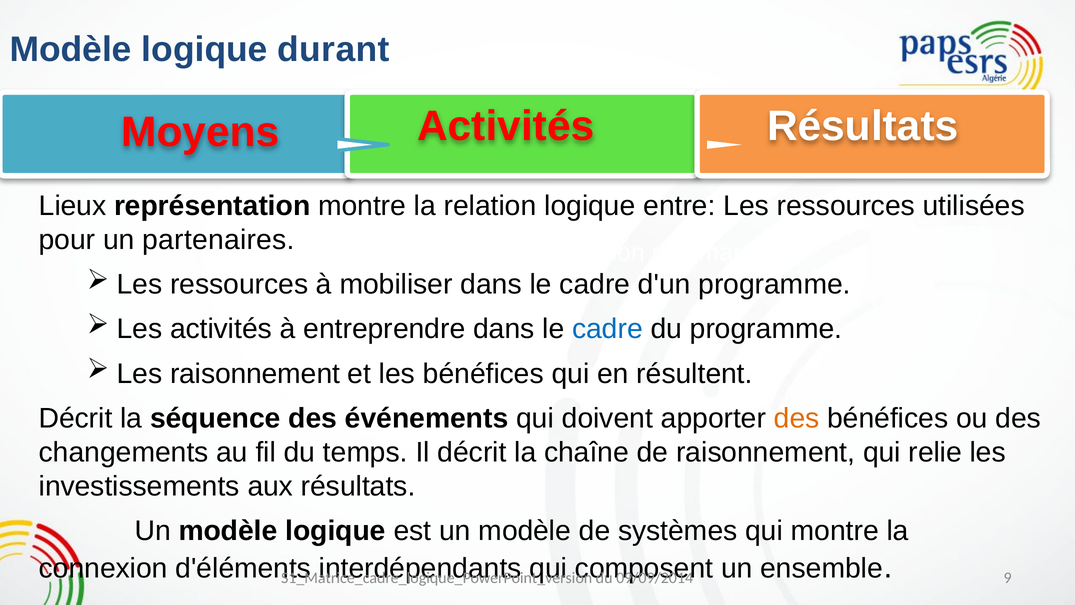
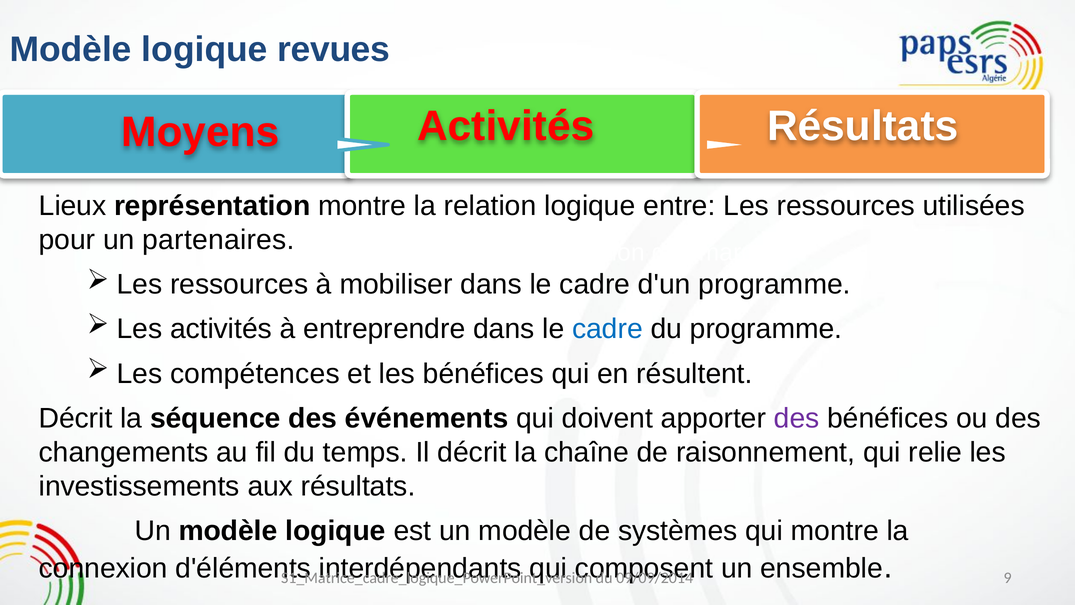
durant: durant -> revues (334, 50)
Les raisonnement: raisonnement -> compétences (255, 374)
des colour: orange -> purple (797, 418)
